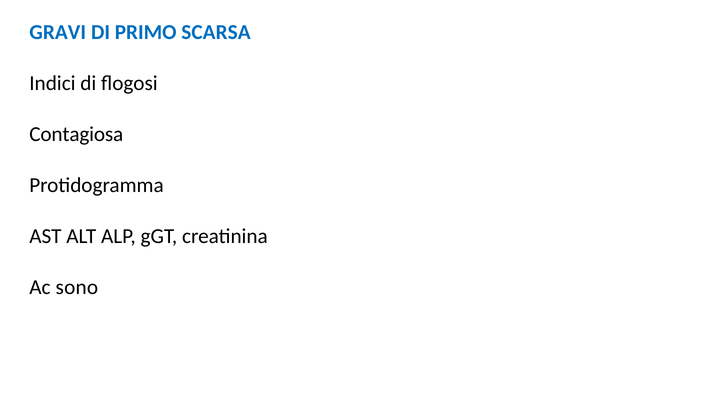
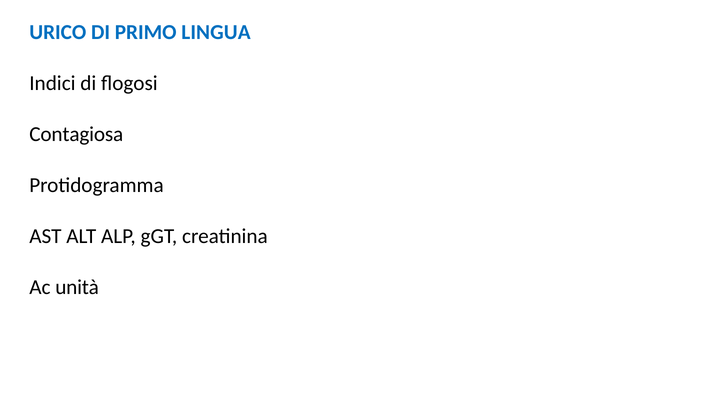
GRAVI: GRAVI -> URICO (58, 32)
SCARSA: SCARSA -> LINGUA (216, 32)
sono: sono -> unità (77, 287)
